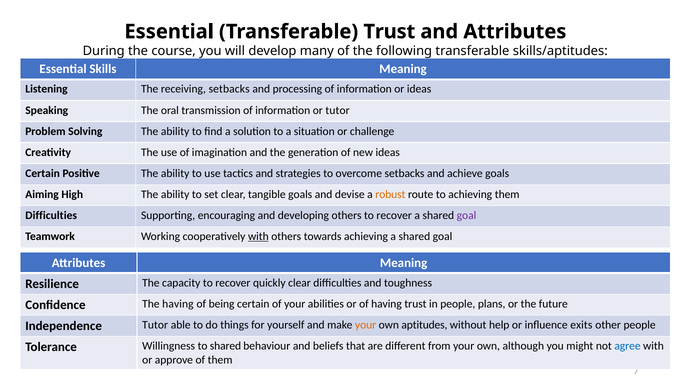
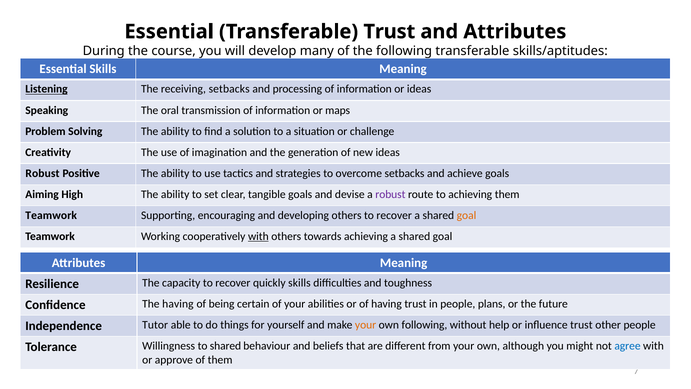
Listening underline: none -> present (47, 89)
or tutor: tutor -> maps (338, 110)
Certain: Certain -> Robust (43, 173)
robust colour: orange -> purple (390, 194)
Difficulties: Difficulties -> Teamwork (51, 215)
goal colour: purple -> orange (467, 215)
quickly clear: clear -> skills (299, 283)
own aptitudes: aptitudes -> following (424, 325)
influence exits: exits -> trust (581, 325)
